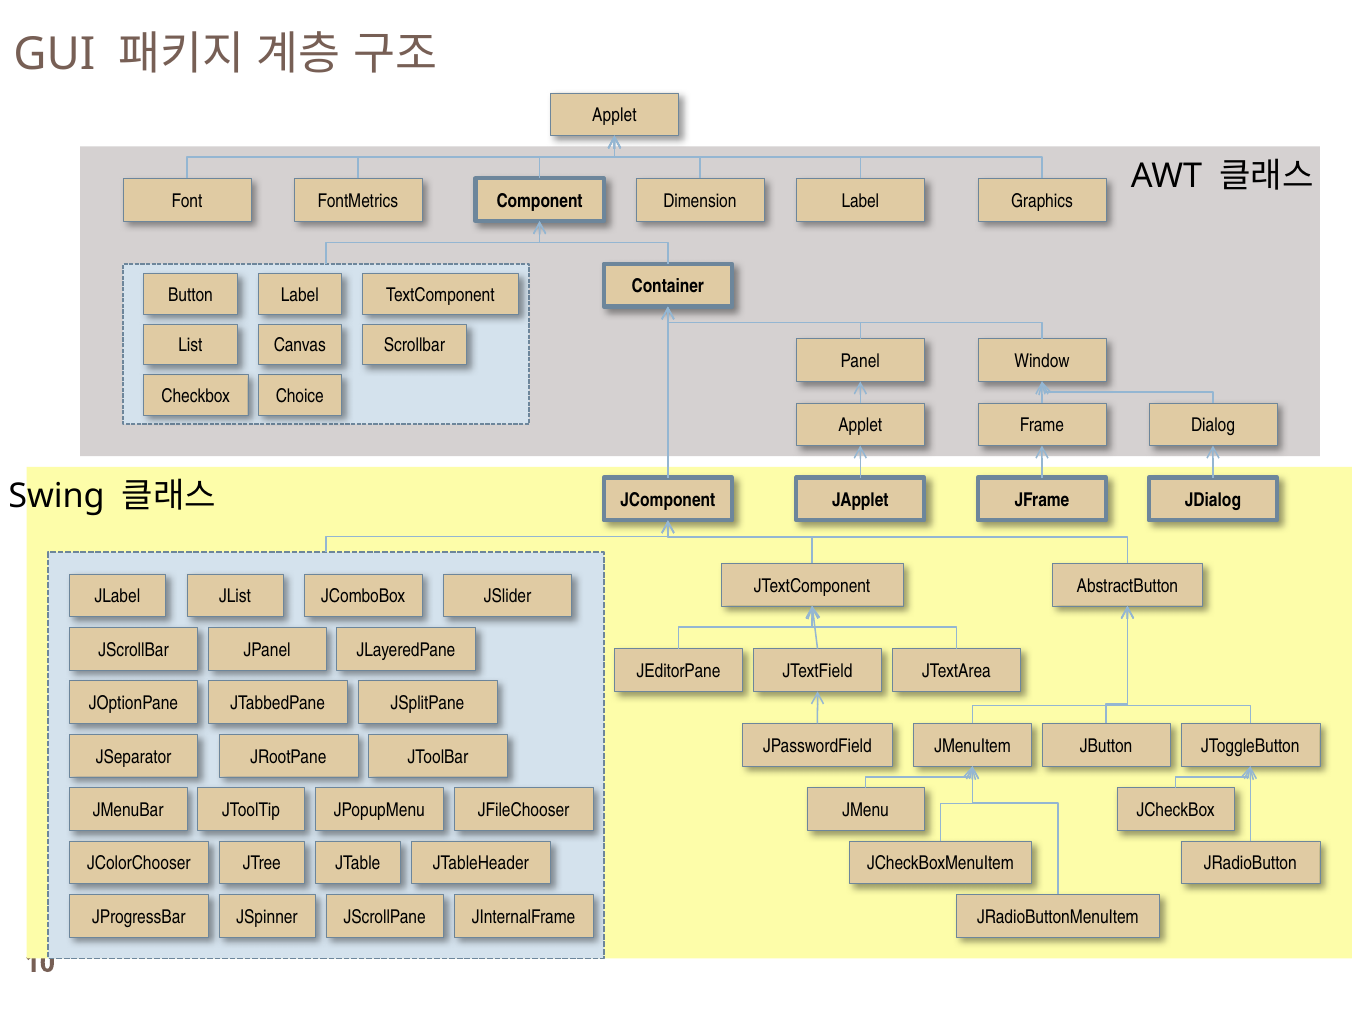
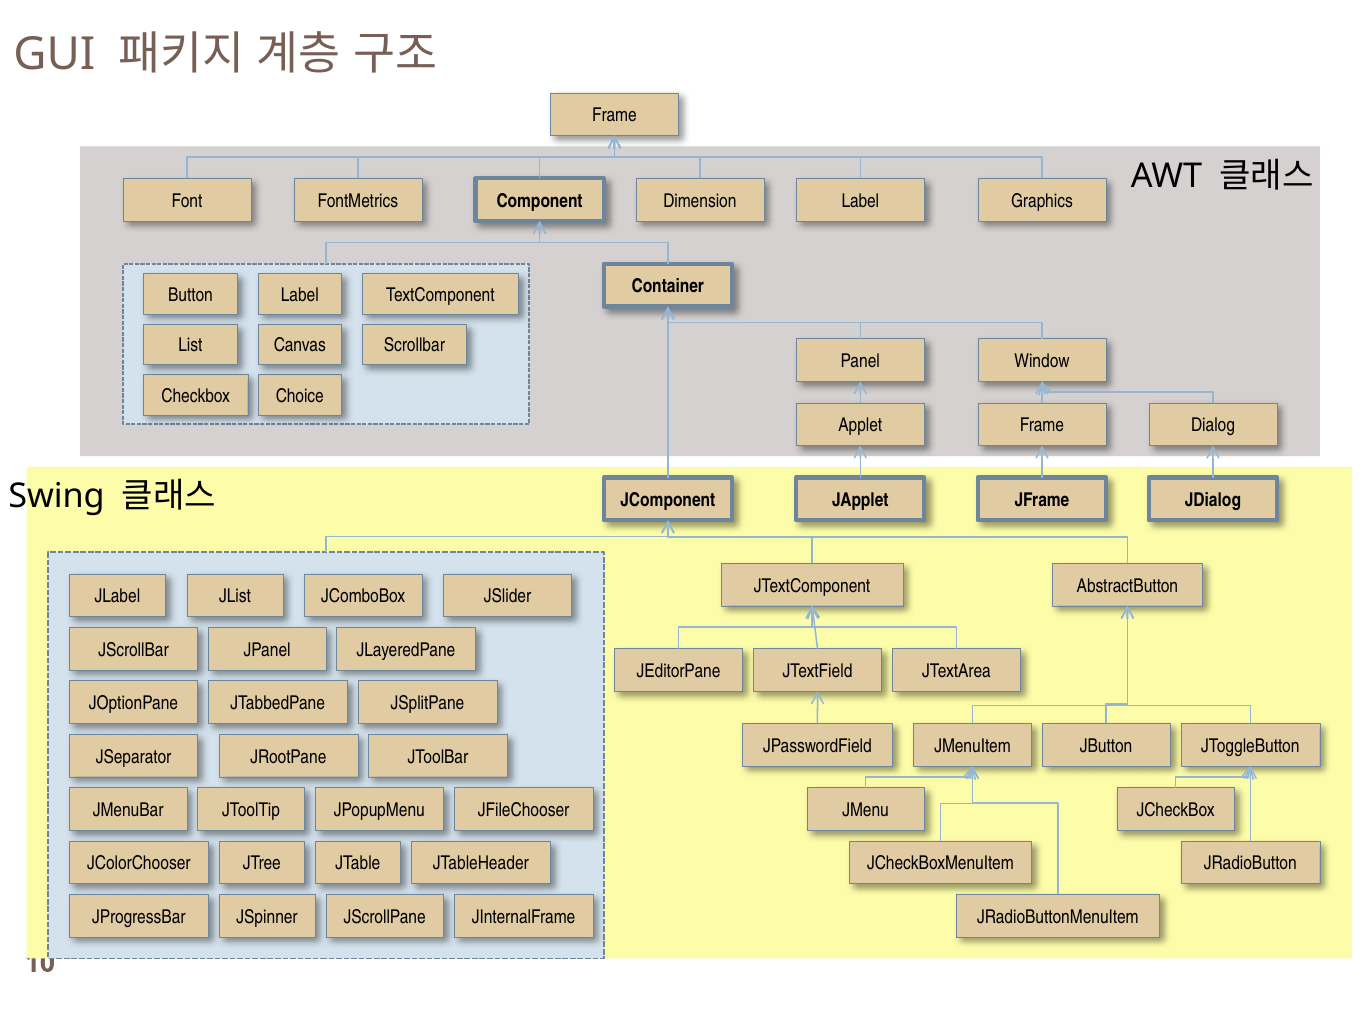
Applet: Applet -> Frame (614, 115)
